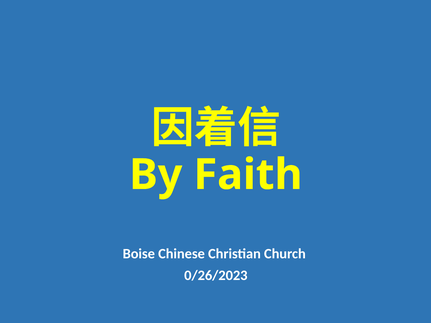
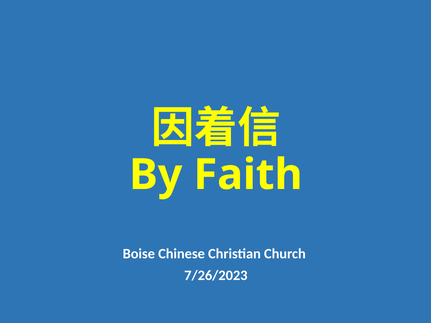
0/26/2023: 0/26/2023 -> 7/26/2023 (216, 276)
